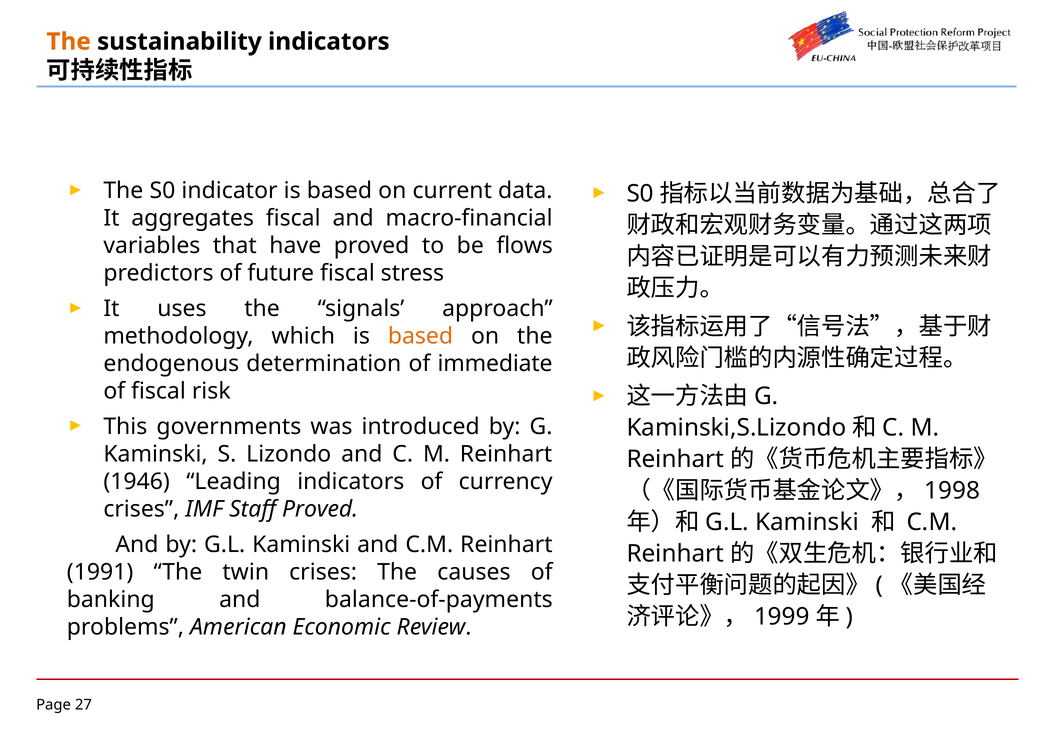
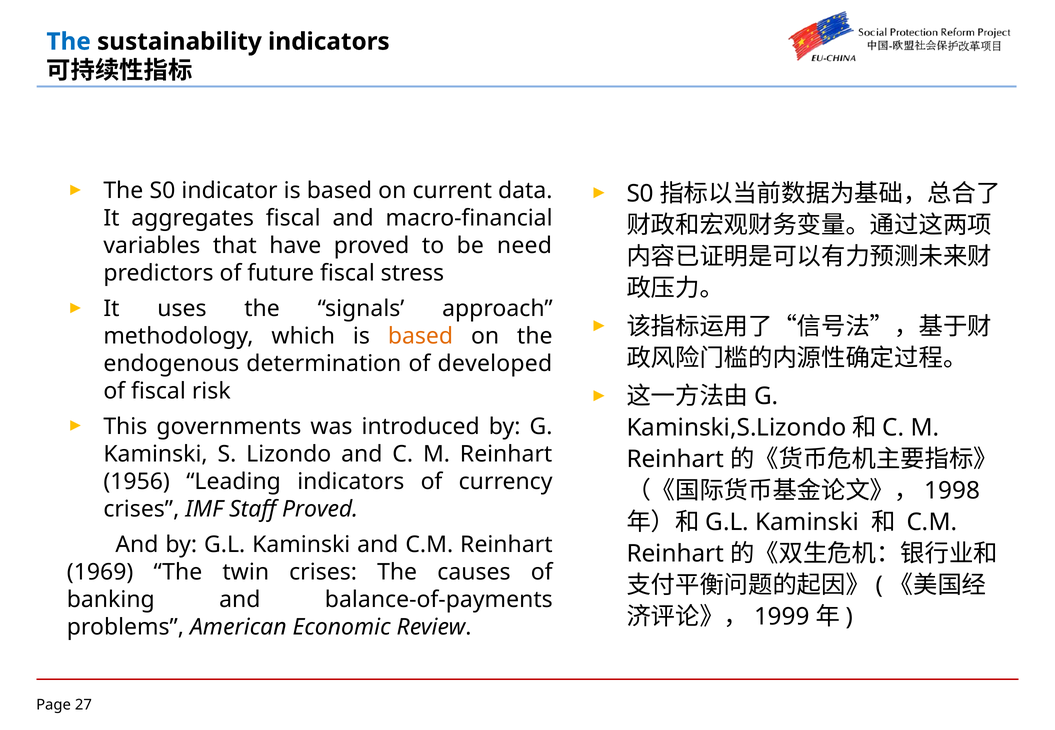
The colour: orange -> blue (69, 42)
flows: flows -> need (524, 246)
immediate: immediate -> developed (495, 364)
1946: 1946 -> 1956 (137, 482)
1991: 1991 -> 1969 (100, 572)
